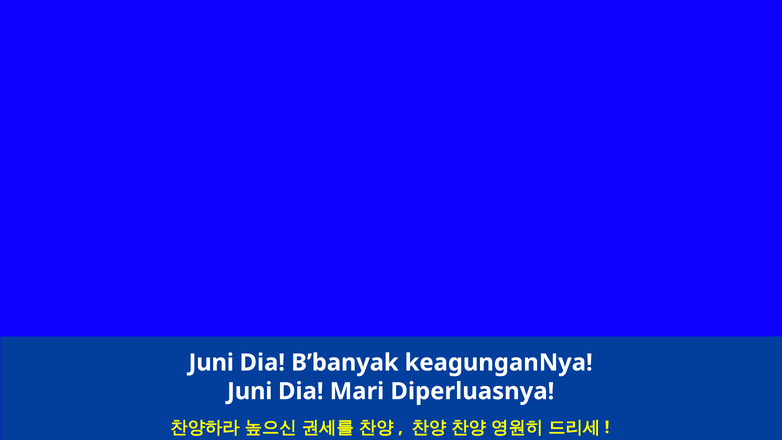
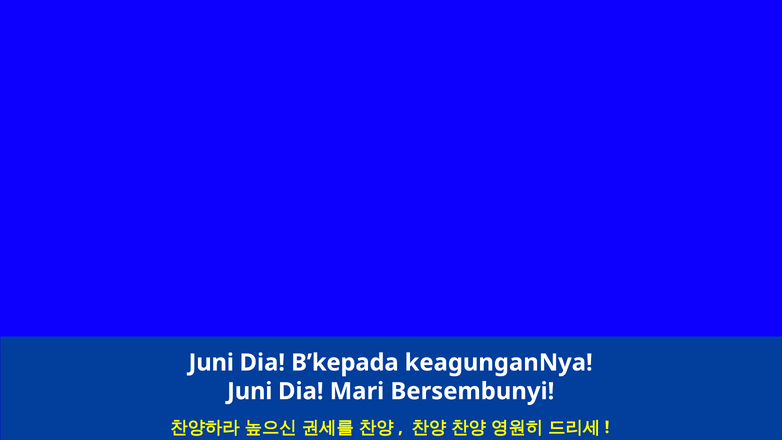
B’banyak: B’banyak -> B’kepada (345, 363)
Diperluasnya: Diperluasnya -> Bersembunyi (472, 391)
